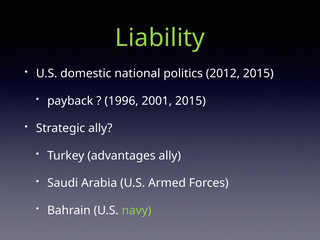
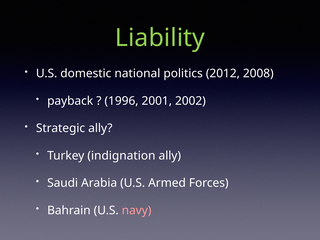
2012 2015: 2015 -> 2008 (258, 73)
2001 2015: 2015 -> 2002 (190, 101)
advantages: advantages -> indignation (121, 156)
navy colour: light green -> pink (137, 210)
